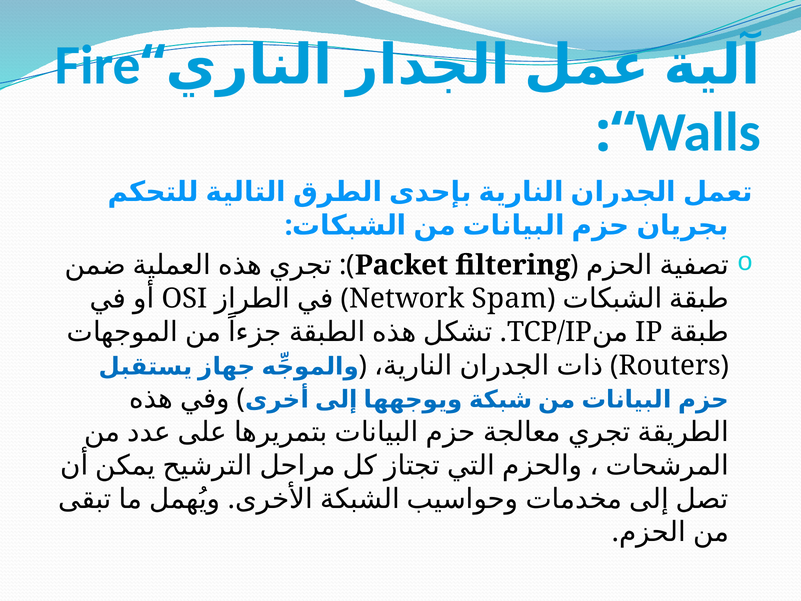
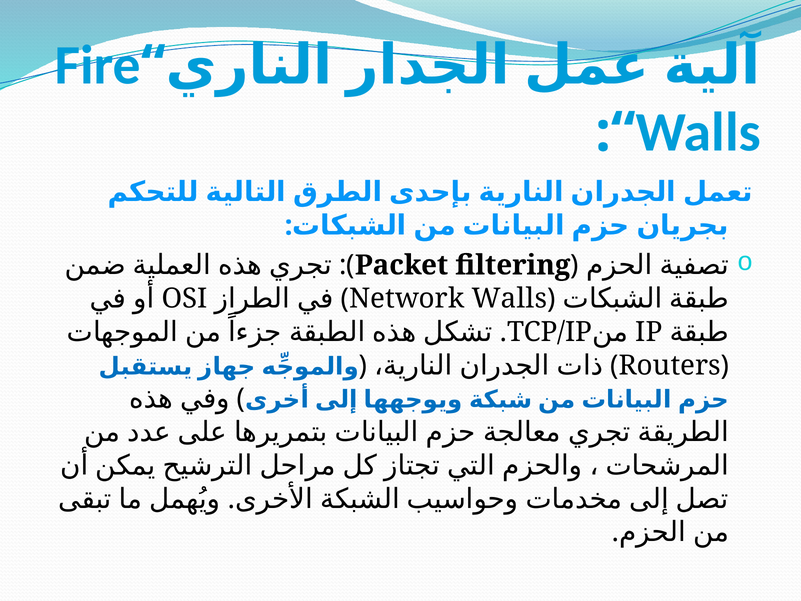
Network Spam: Spam -> Walls (509, 298)
